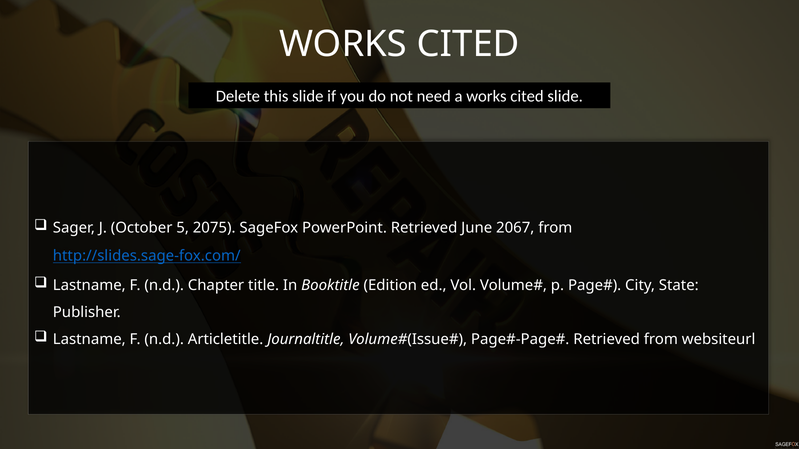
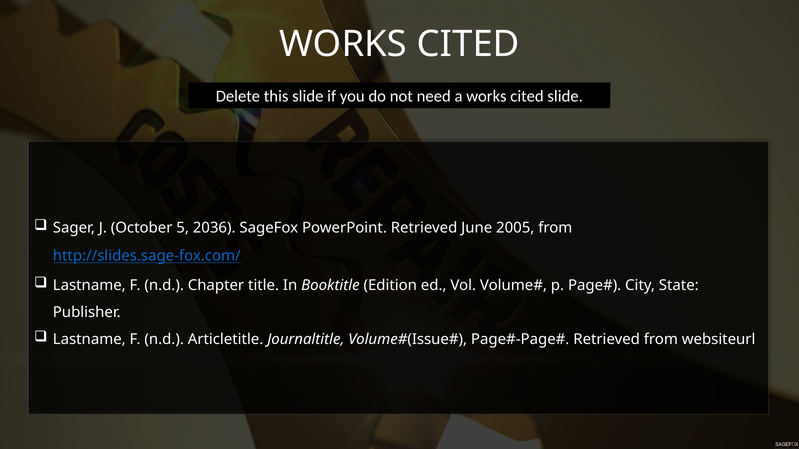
2075: 2075 -> 2036 (214, 228)
2067: 2067 -> 2005 (515, 228)
